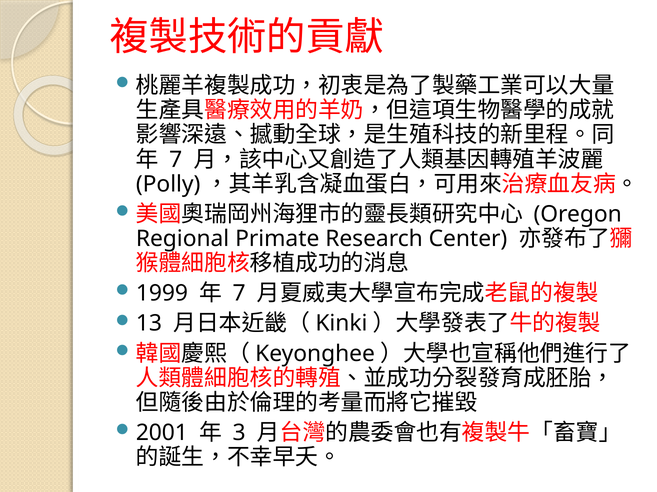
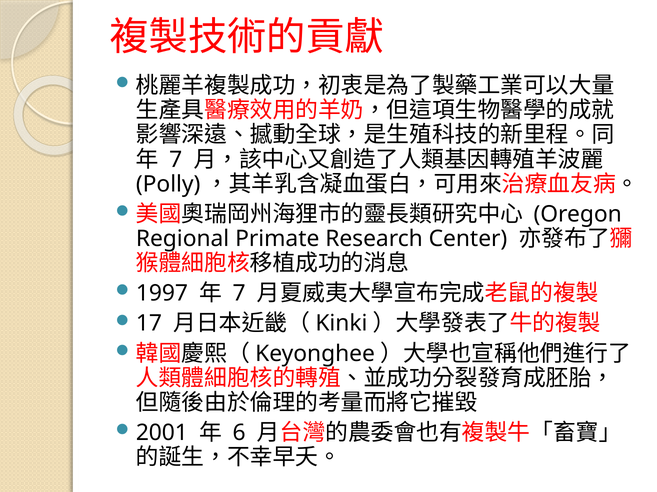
1999: 1999 -> 1997 (162, 294)
13: 13 -> 17 (149, 324)
3: 3 -> 6 (239, 433)
